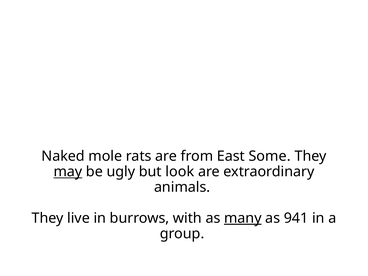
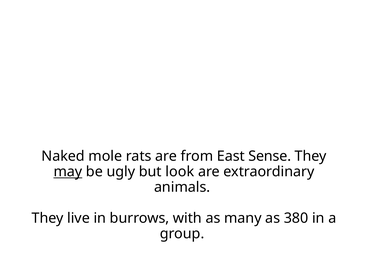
Some: Some -> Sense (270, 156)
many underline: present -> none (243, 218)
941: 941 -> 380 (296, 218)
